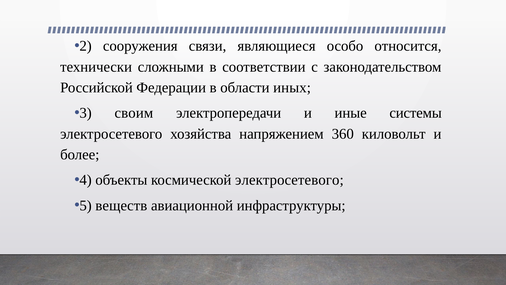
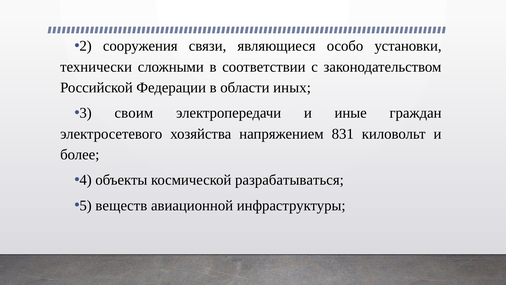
относится: относится -> установки (408, 46)
системы: системы -> граждан (416, 113)
360: 360 -> 831 (343, 134)
космической электросетевого: электросетевого -> разрабатываться (289, 180)
